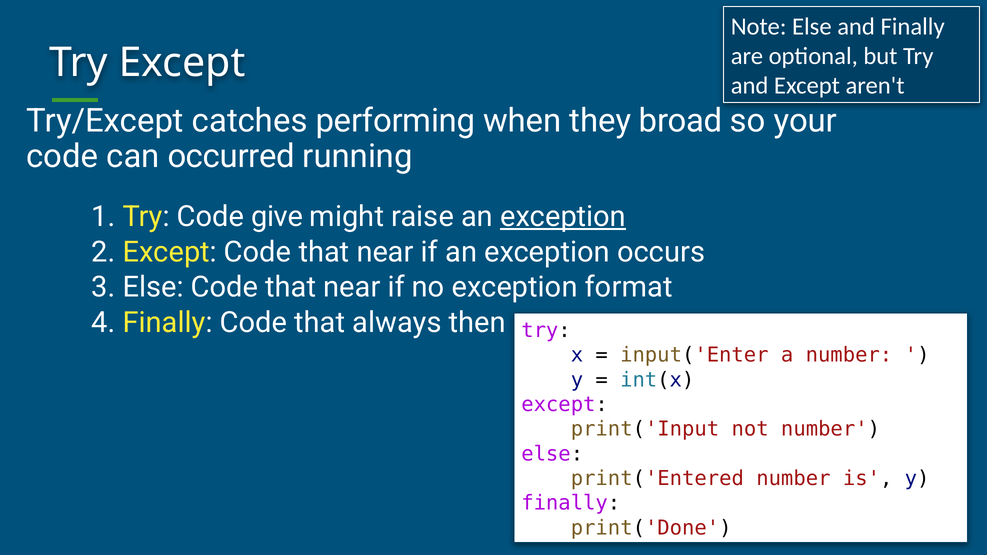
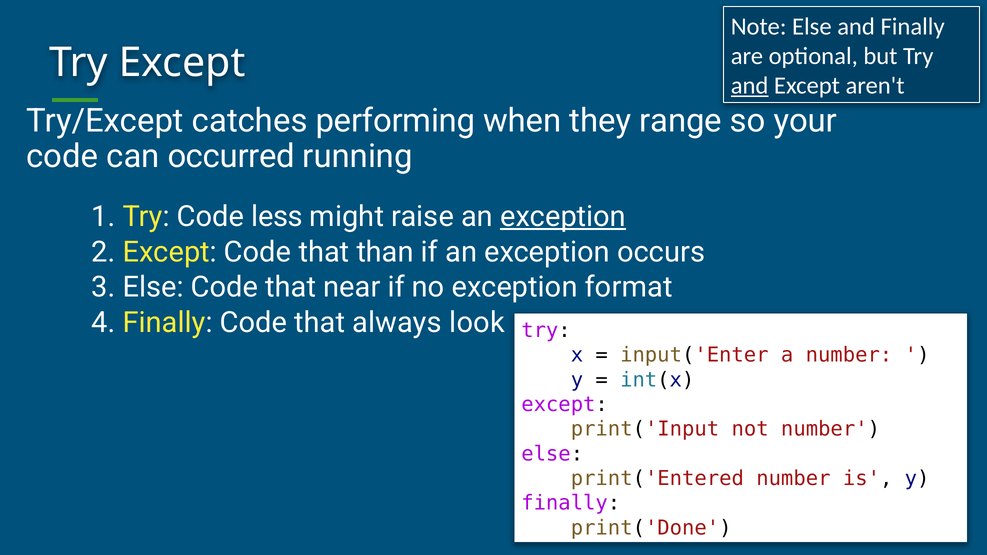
and underline: none -> present (750, 86)
broad: broad -> range (681, 121)
give: give -> less (277, 217)
Except Code that near: near -> than (385, 252)
then: then -> look (477, 323)
